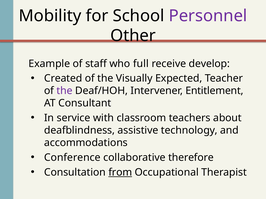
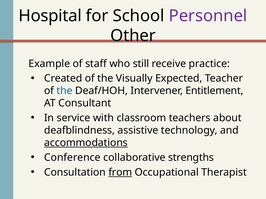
Mobility: Mobility -> Hospital (50, 16)
full: full -> still (141, 64)
develop: develop -> practice (209, 64)
the colour: purple -> blue (65, 91)
accommodations underline: none -> present (86, 143)
therefore: therefore -> strengths (191, 158)
